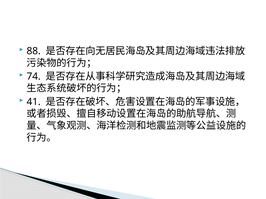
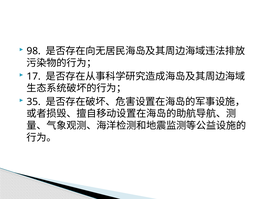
88: 88 -> 98 (34, 51)
74: 74 -> 17 (34, 77)
41: 41 -> 35 (34, 102)
